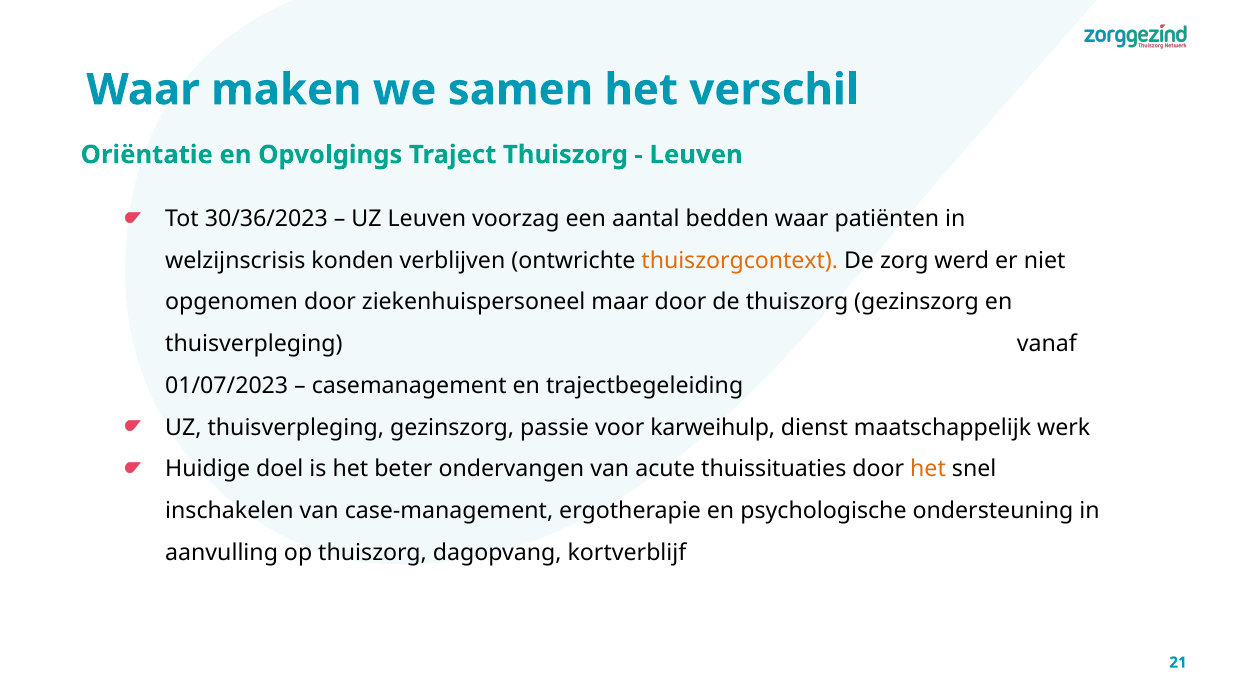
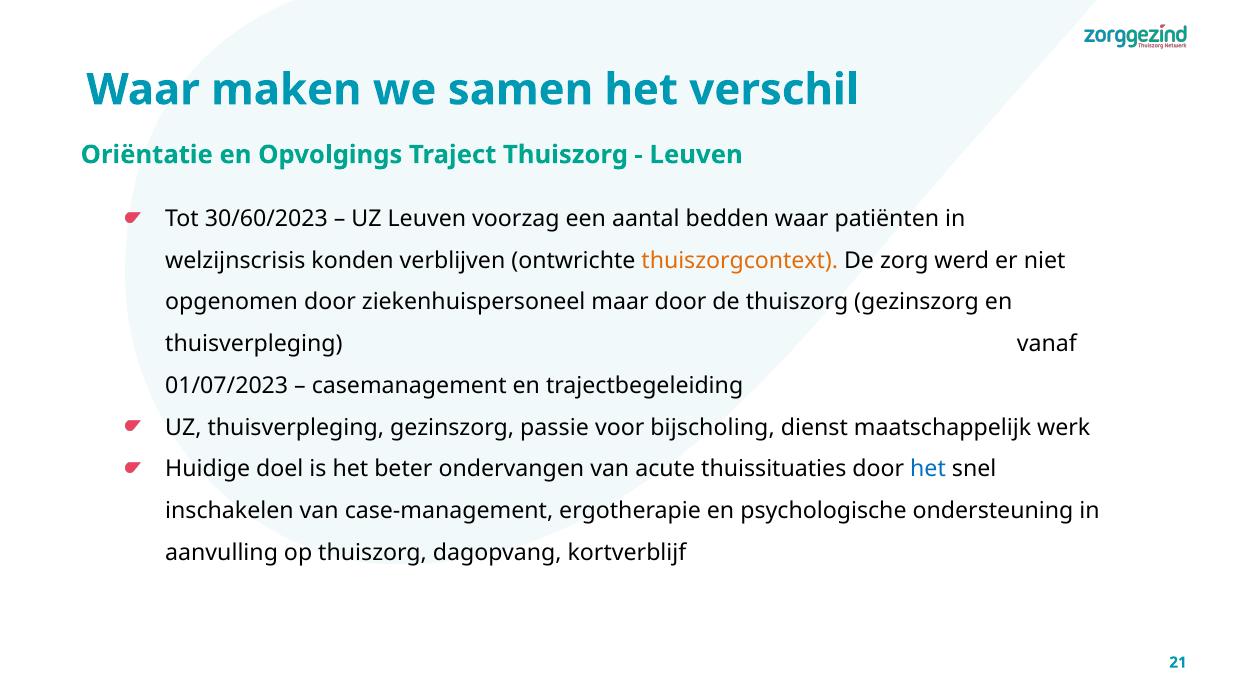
30/36/2023: 30/36/2023 -> 30/60/2023 (266, 219)
karweihulp: karweihulp -> bijscholing (713, 427)
het colour: orange -> blue (928, 469)
